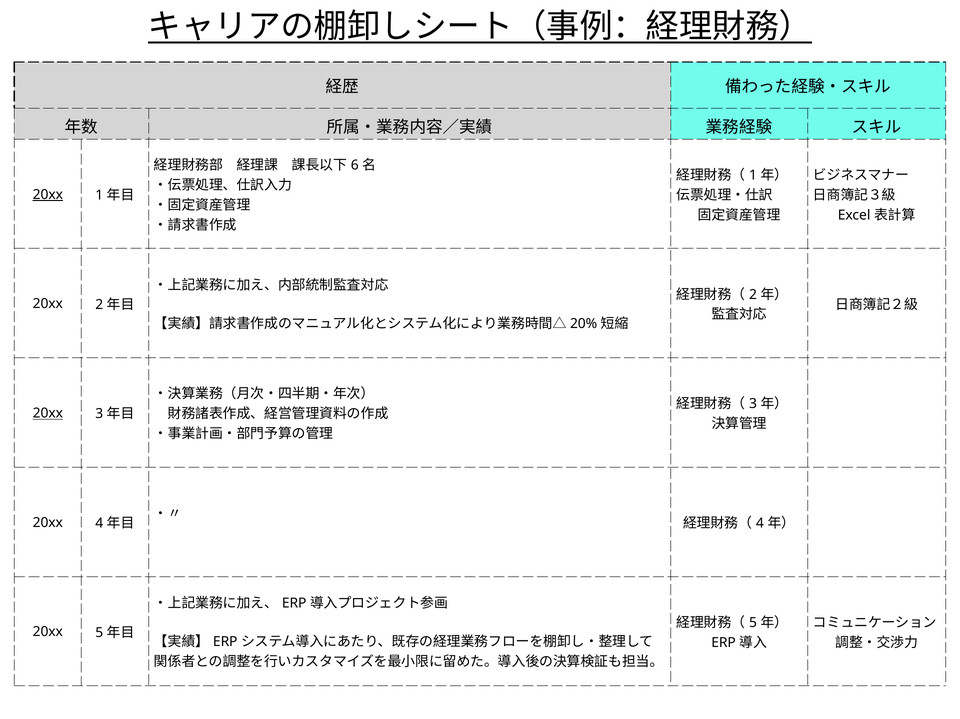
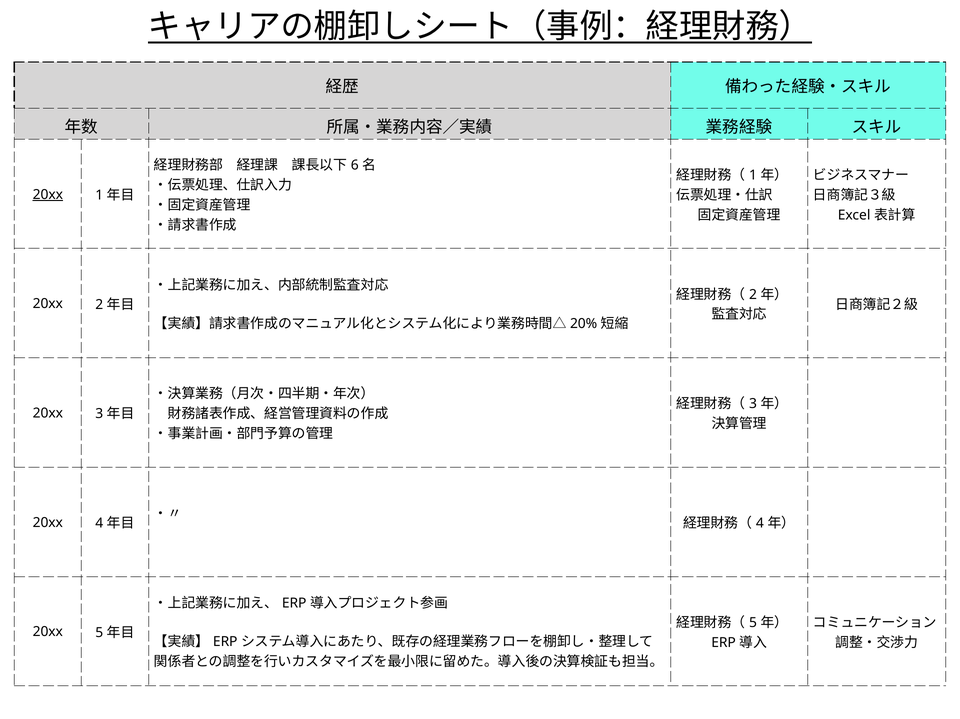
20xx underline: present -> none (48, 413)
